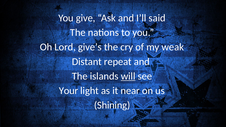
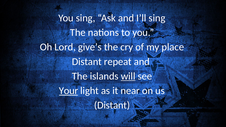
You give: give -> sing (86, 18)
I’ll said: said -> sing (157, 18)
weak: weak -> place (173, 47)
Your underline: none -> present (69, 91)
Shining: Shining -> Distant (112, 105)
